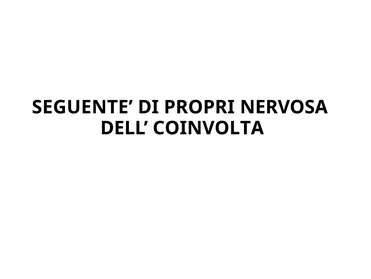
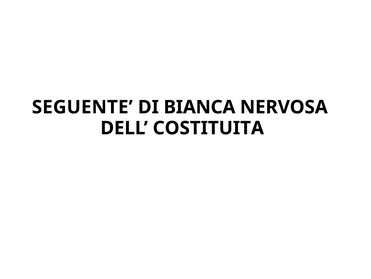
PROPRI: PROPRI -> BIANCA (199, 107)
COINVOLTA: COINVOLTA -> COSTITUITA (208, 128)
